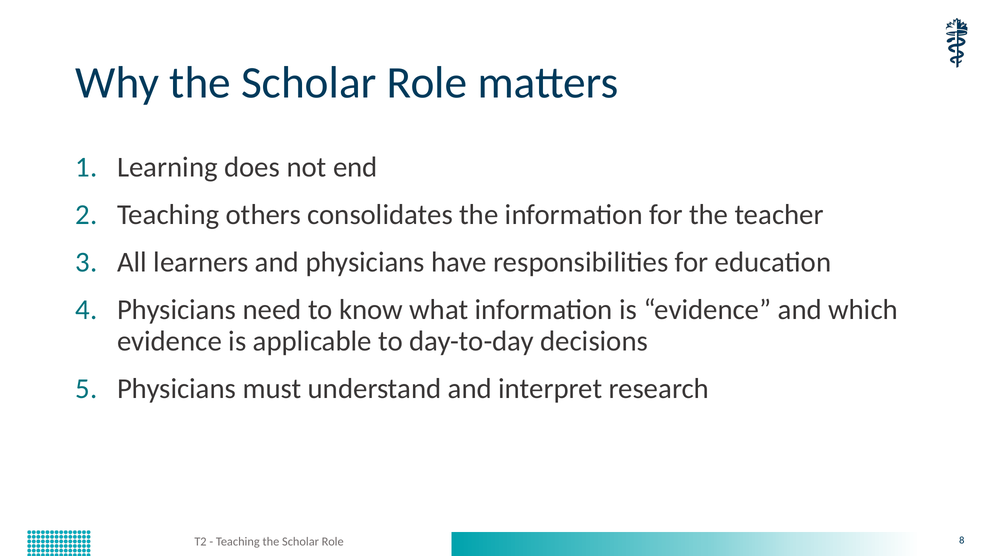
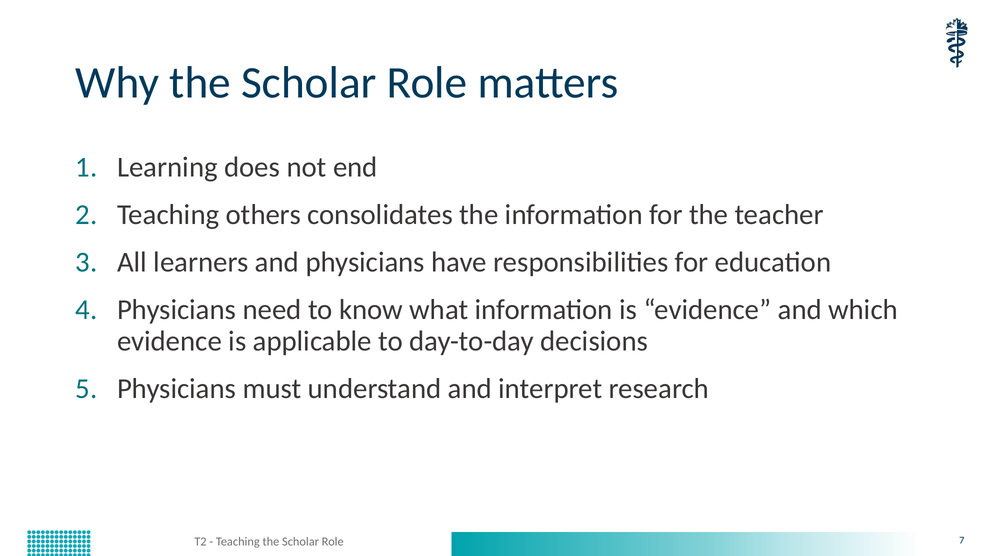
8: 8 -> 7 (962, 541)
